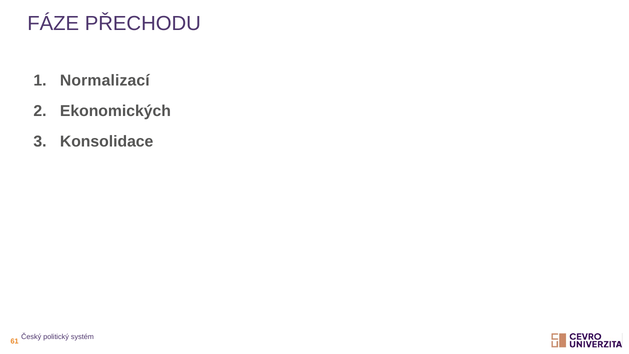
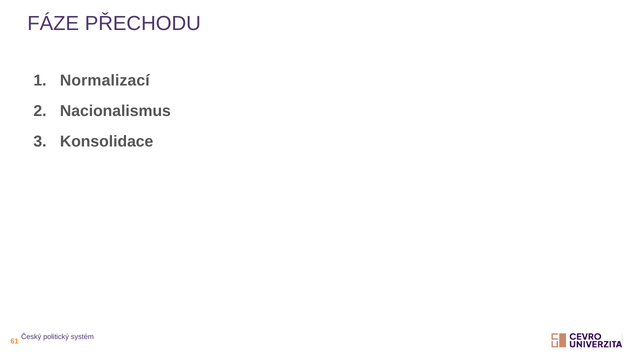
Ekonomických: Ekonomických -> Nacionalismus (115, 111)
